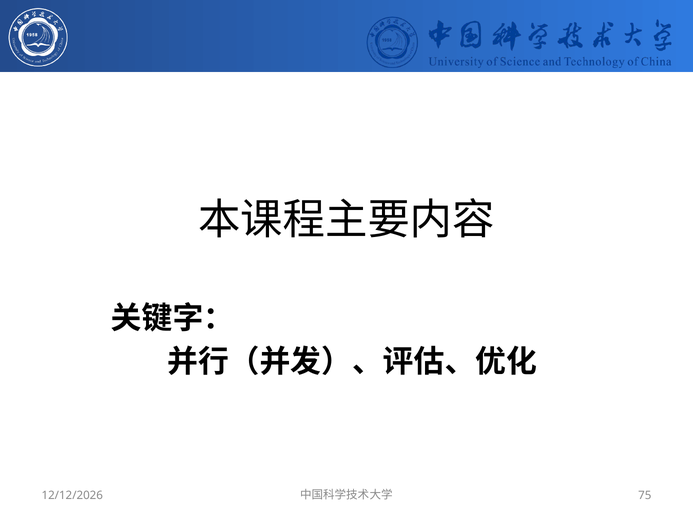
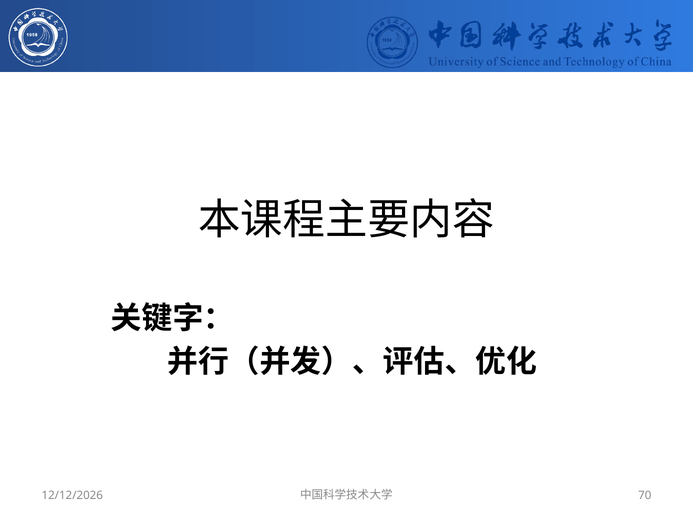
75: 75 -> 70 (645, 495)
